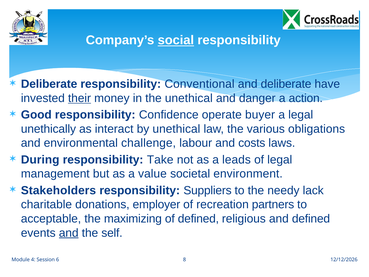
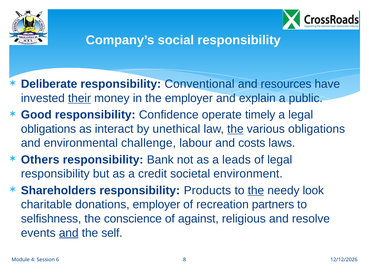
social underline: present -> none (176, 40)
and deliberate: deliberate -> resources (286, 84)
the unethical: unethical -> employer (189, 98)
danger: danger -> explain (257, 98)
action: action -> public (306, 98)
buyer: buyer -> timely (260, 115)
unethically: unethically -> obligations (48, 129)
the underline: none -> present (235, 129)
During: During -> Others (40, 160)
Take: Take -> Bank (160, 160)
management: management -> responsibility (55, 174)
value: value -> credit (153, 174)
Stakeholders: Stakeholders -> Shareholders (59, 190)
Suppliers: Suppliers -> Products (207, 190)
the underline: none -> present (256, 190)
lack: lack -> look (313, 190)
acceptable: acceptable -> selfishness (51, 219)
maximizing: maximizing -> conscience (133, 219)
of defined: defined -> against (198, 219)
and defined: defined -> resolve (311, 219)
